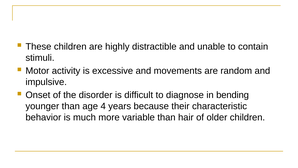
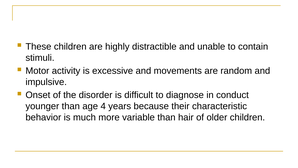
bending: bending -> conduct (233, 95)
